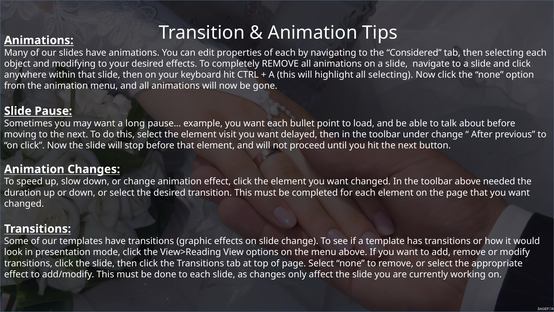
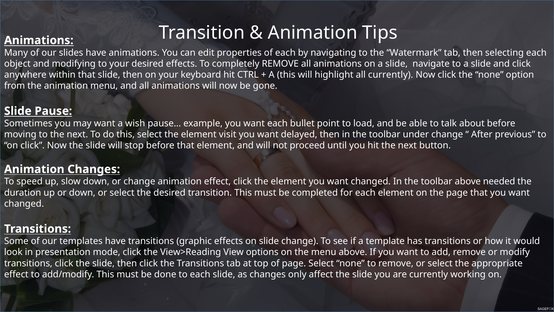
Considered: Considered -> Watermark (414, 53)
all selecting: selecting -> currently (391, 75)
long: long -> wish (135, 123)
